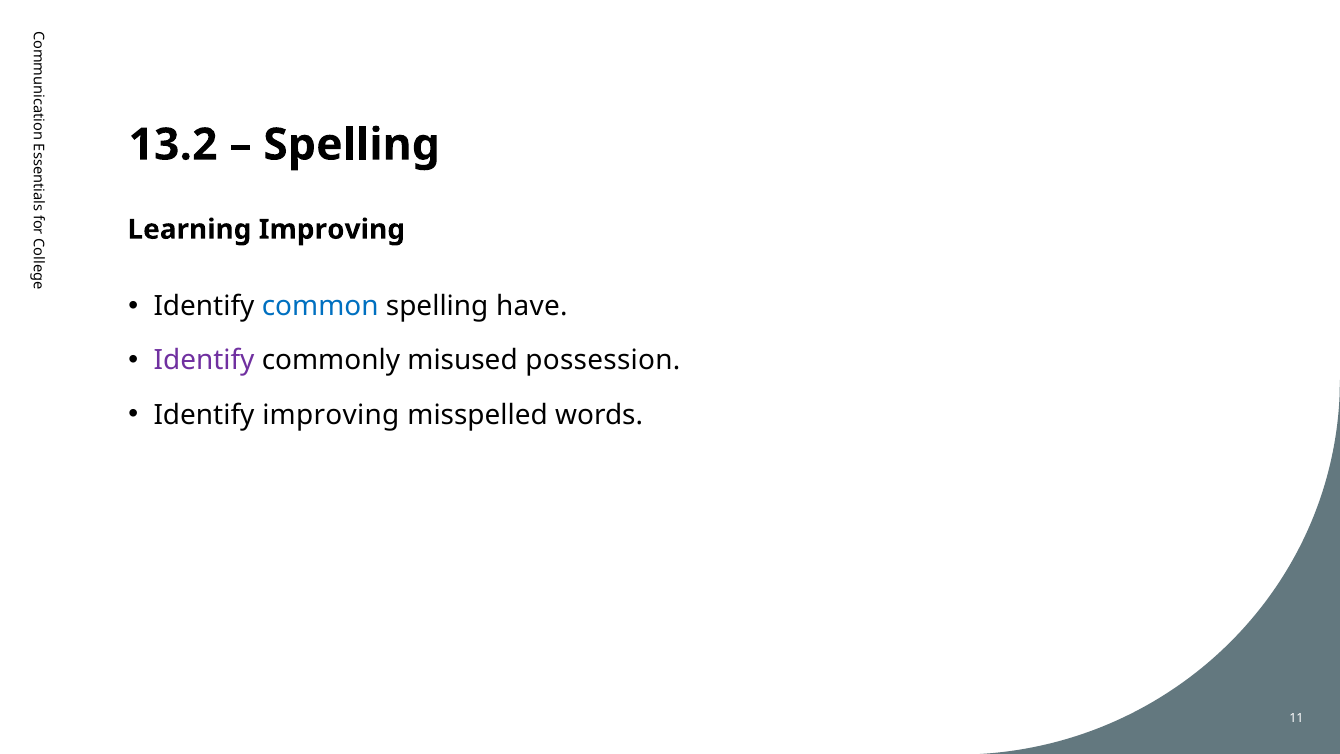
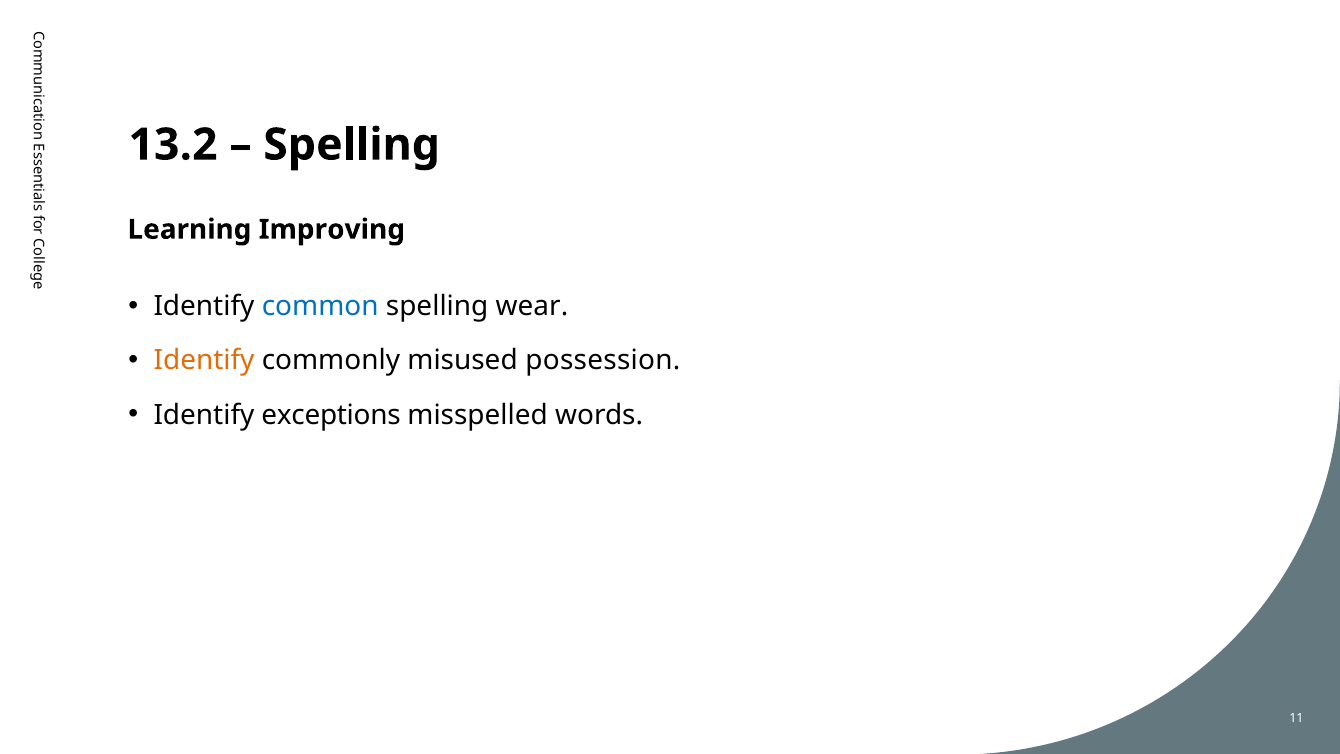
have: have -> wear (532, 306)
Identify colour: purple -> orange (204, 360)
Identify improving: improving -> exceptions (331, 415)
